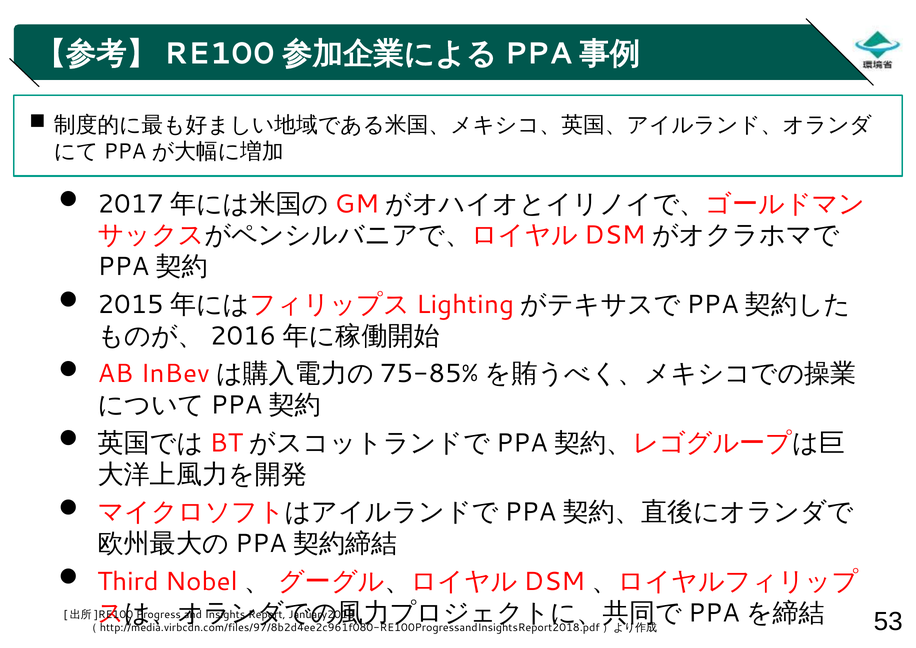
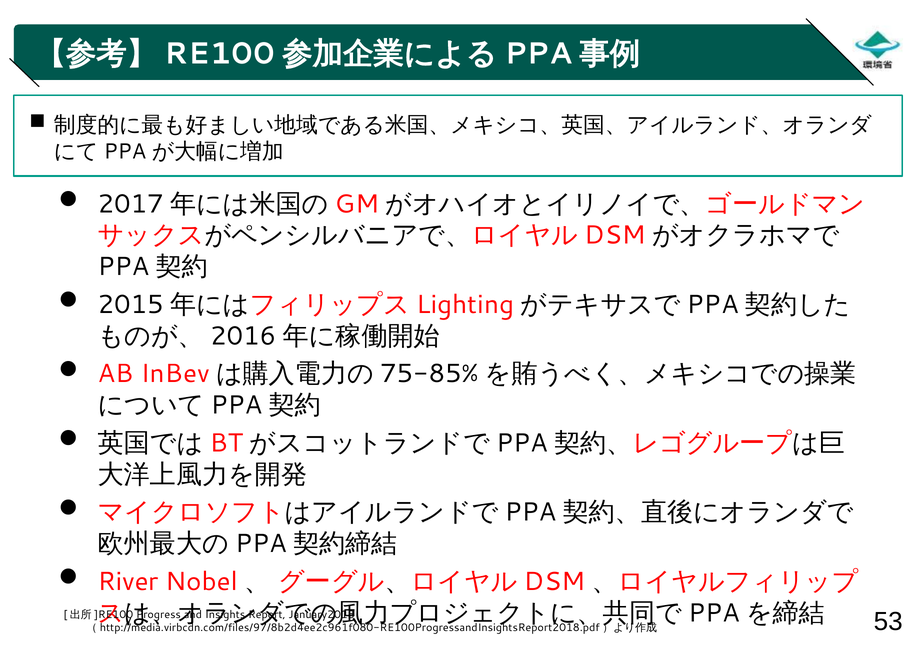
Third: Third -> River (128, 581)
